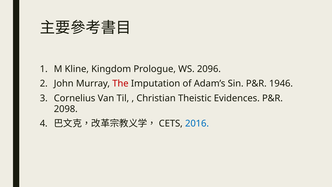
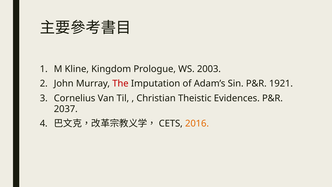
2096: 2096 -> 2003 (209, 69)
1946: 1946 -> 1921 (281, 84)
2098: 2098 -> 2037 (66, 109)
2016 colour: blue -> orange (197, 123)
